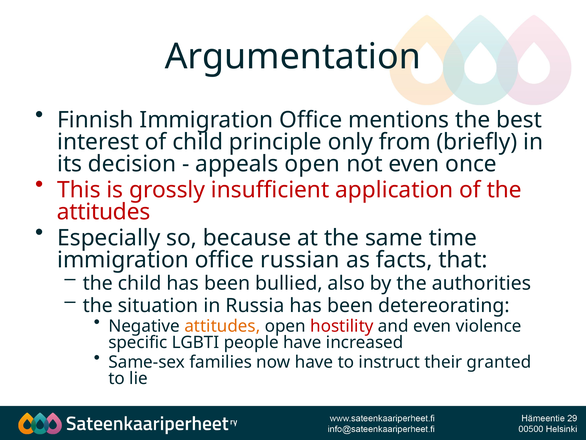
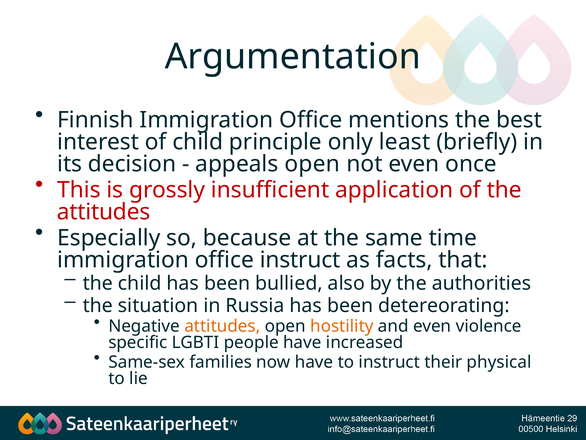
from: from -> least (405, 142)
office russian: russian -> instruct (300, 260)
hostility colour: red -> orange (342, 326)
granted: granted -> physical (499, 362)
